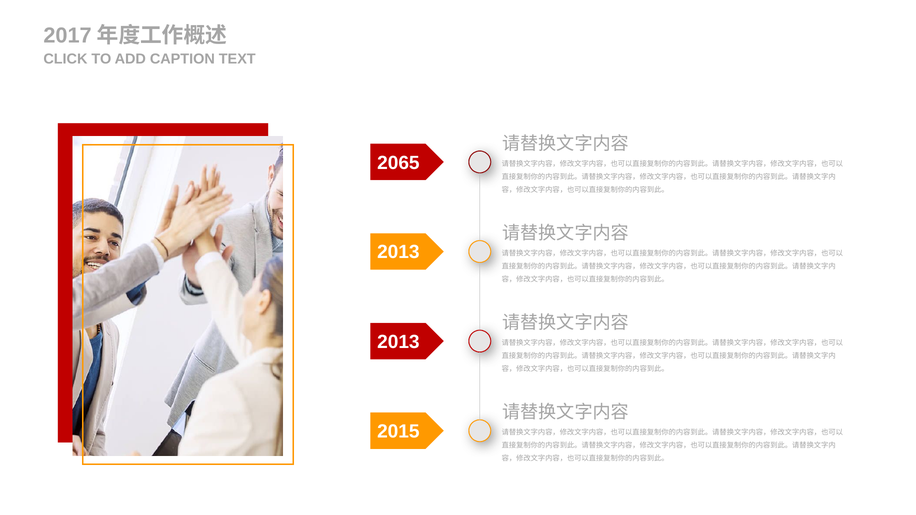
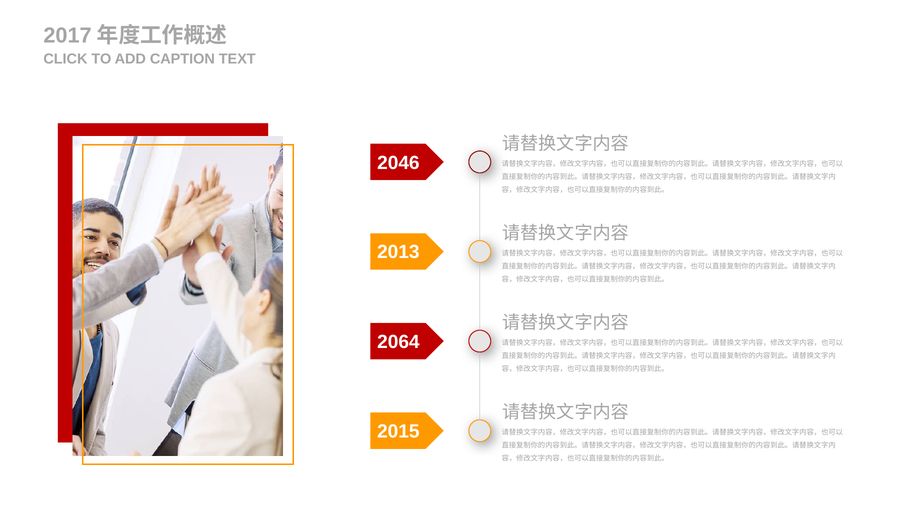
2065: 2065 -> 2046 (398, 163)
2013: 2013 -> 2064 (398, 342)
